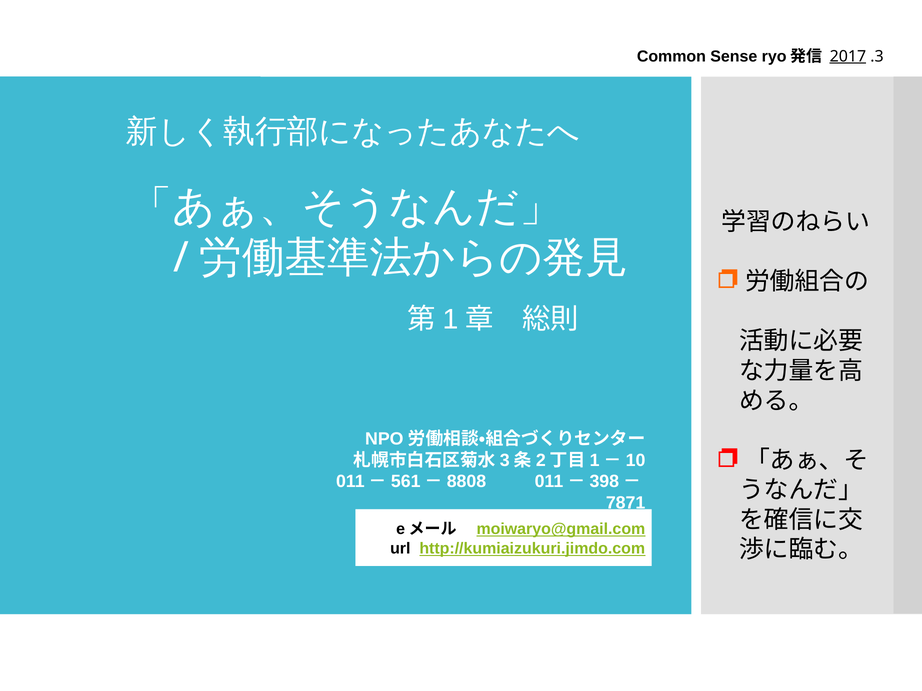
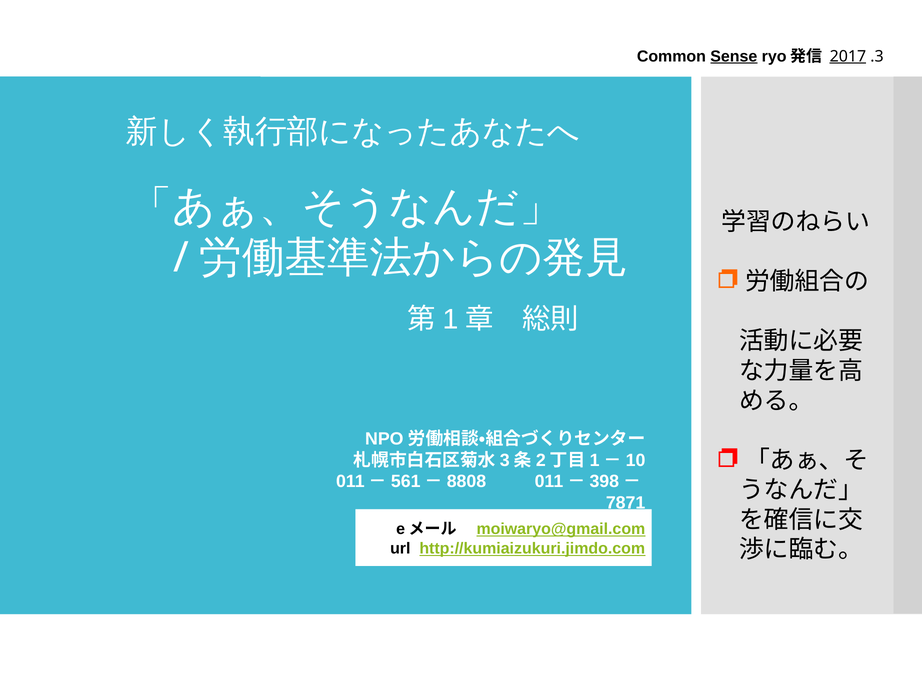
Sense underline: none -> present (734, 56)
